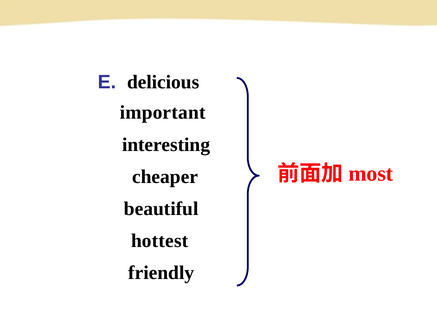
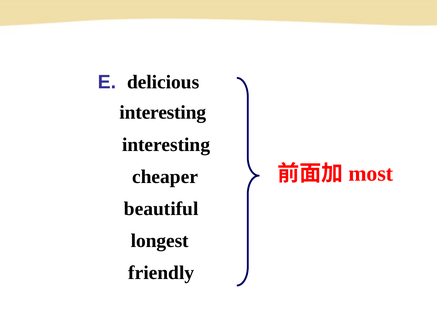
important: important -> interesting (163, 112)
hottest: hottest -> longest (160, 241)
